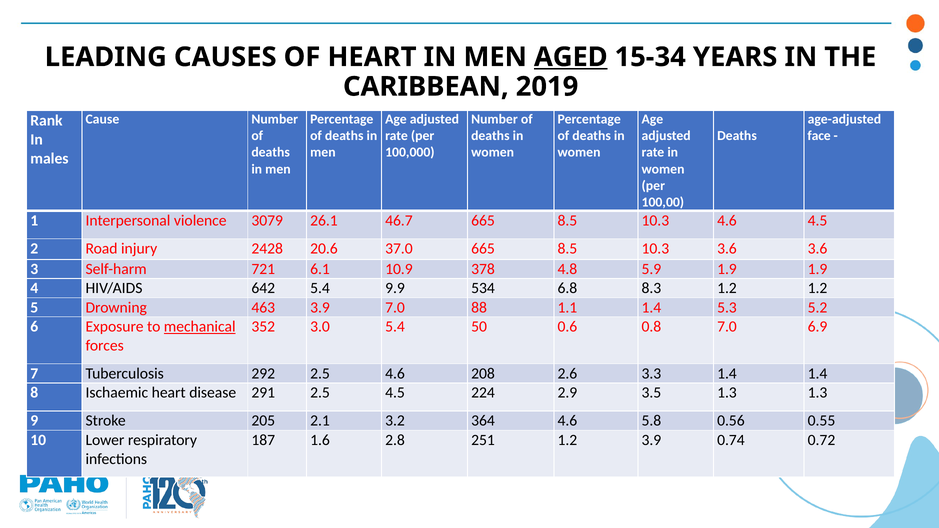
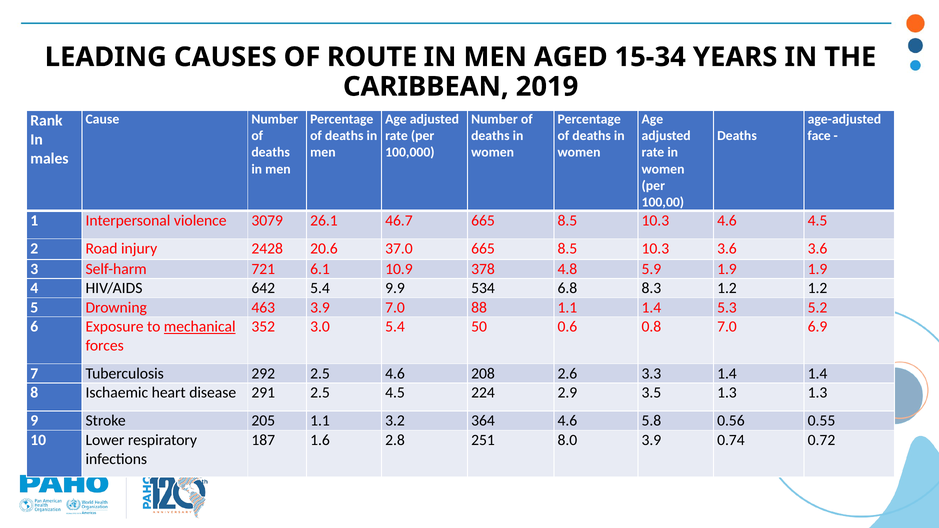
OF HEART: HEART -> ROUTE (372, 57)
AGED underline: present -> none (571, 57)
205 2.1: 2.1 -> 1.1 (320, 421)
251 1.2: 1.2 -> 8.0 (567, 440)
